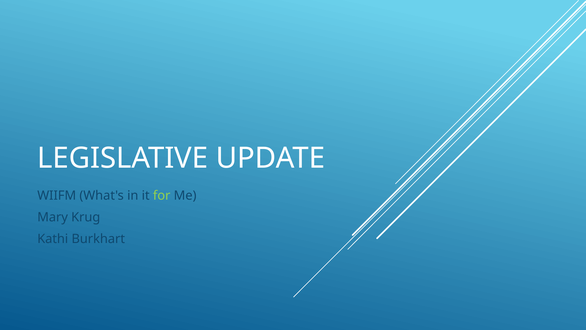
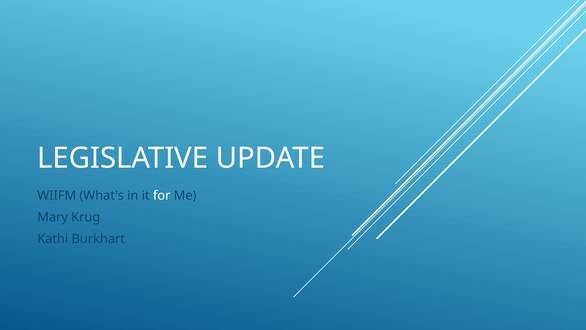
for colour: light green -> white (162, 196)
